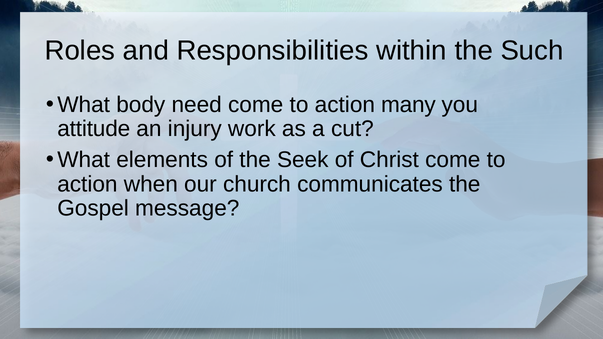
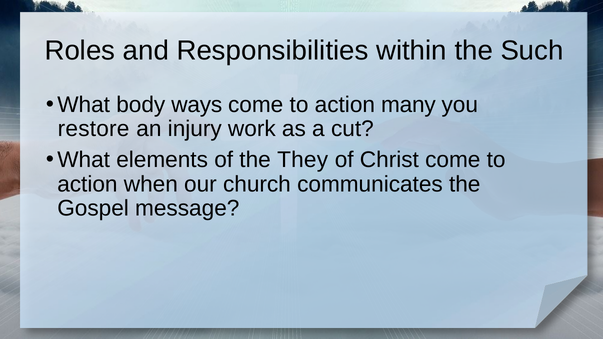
need: need -> ways (197, 105)
attitude: attitude -> restore (94, 129)
Seek: Seek -> They (303, 160)
